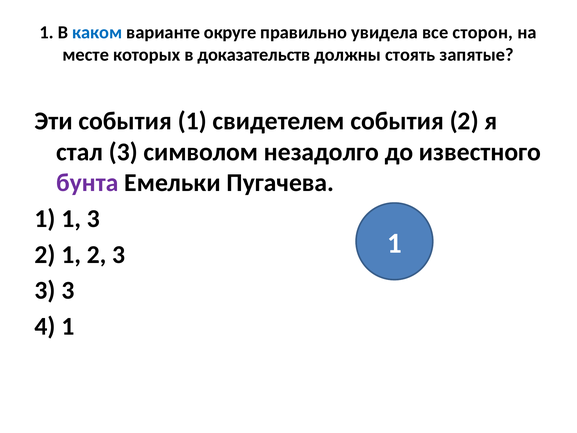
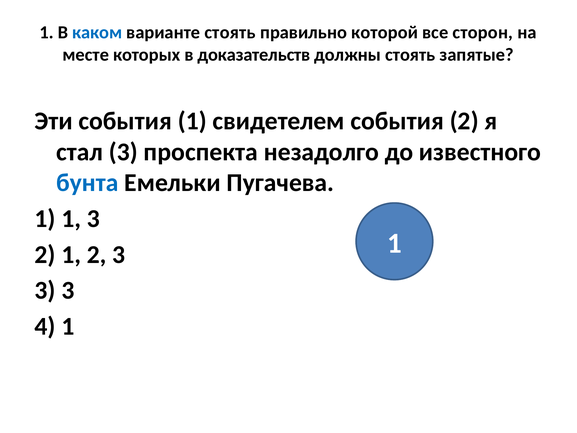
варианте округе: округе -> стоять (230, 33)
увидела: увидела -> которой (385, 33)
символом: символом -> проспекта (201, 152)
бунта colour: purple -> blue (87, 183)
